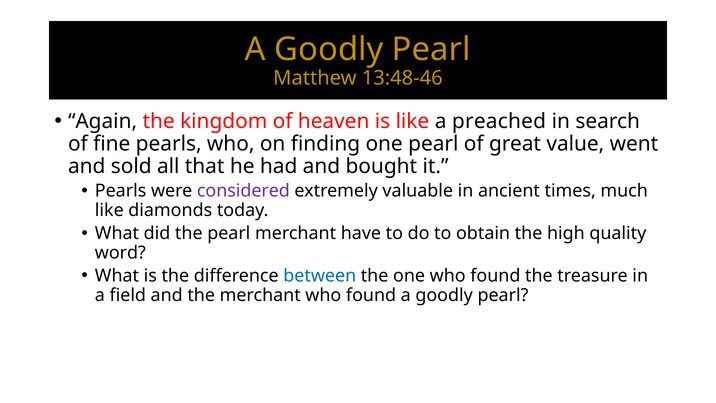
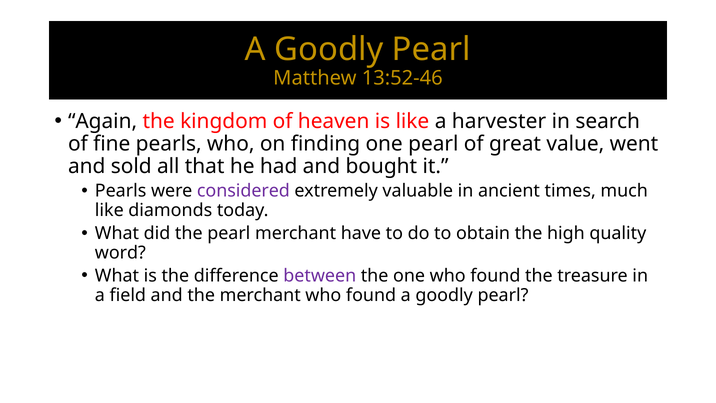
13:48-46: 13:48-46 -> 13:52-46 (402, 78)
preached: preached -> harvester (499, 121)
between colour: blue -> purple (320, 276)
